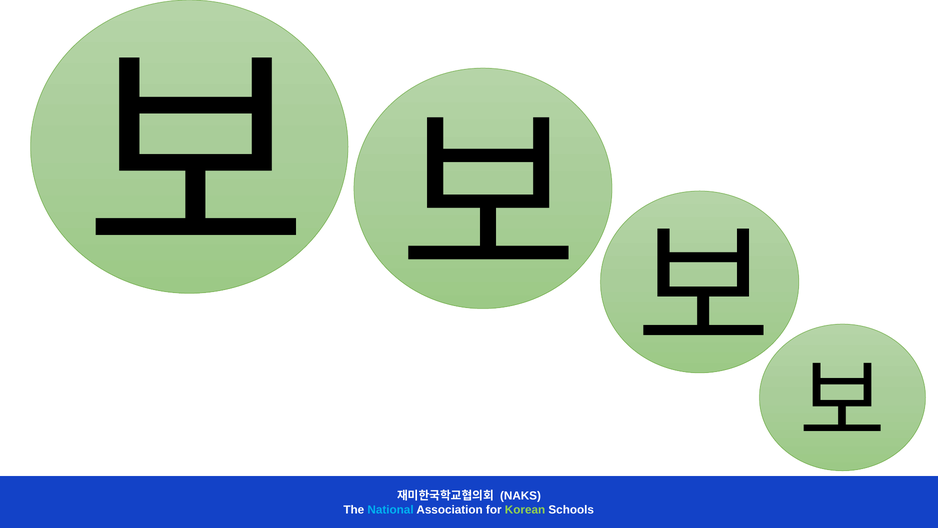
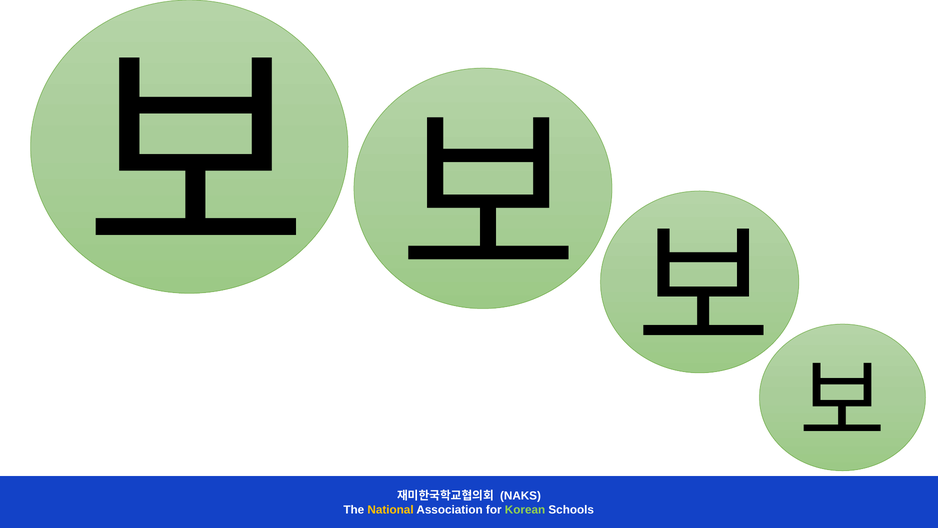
National colour: light blue -> yellow (391, 509)
